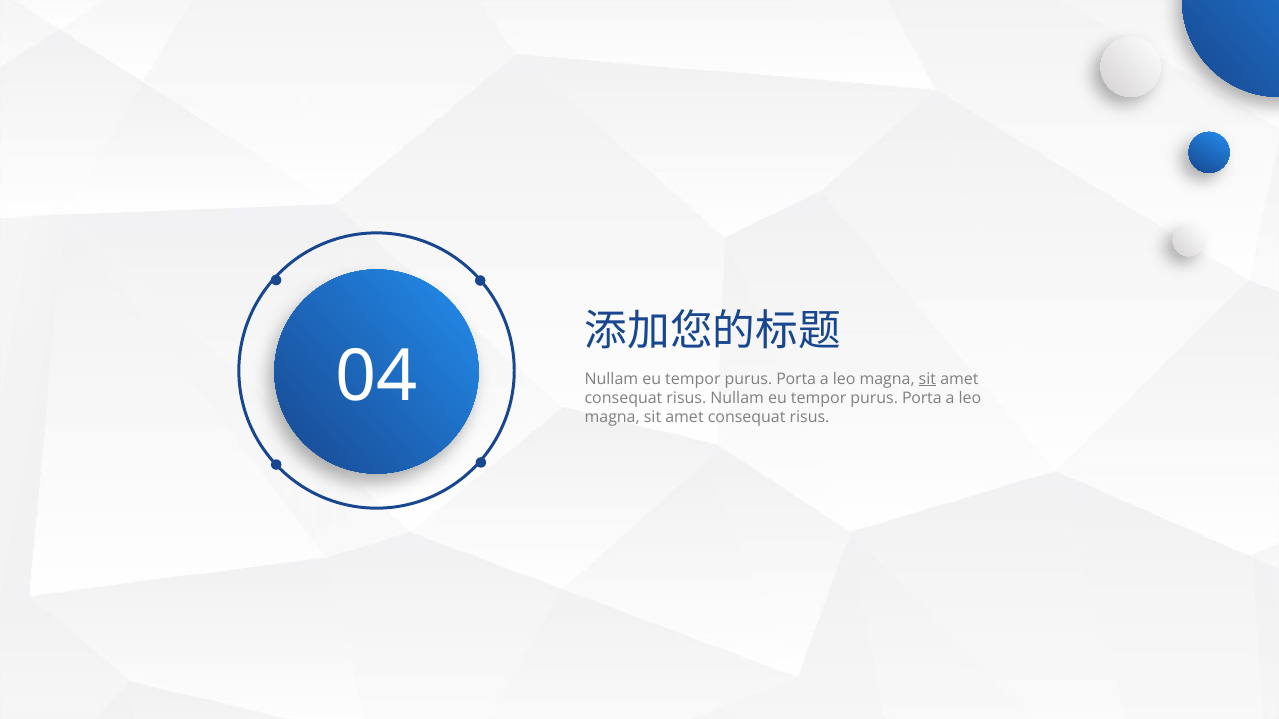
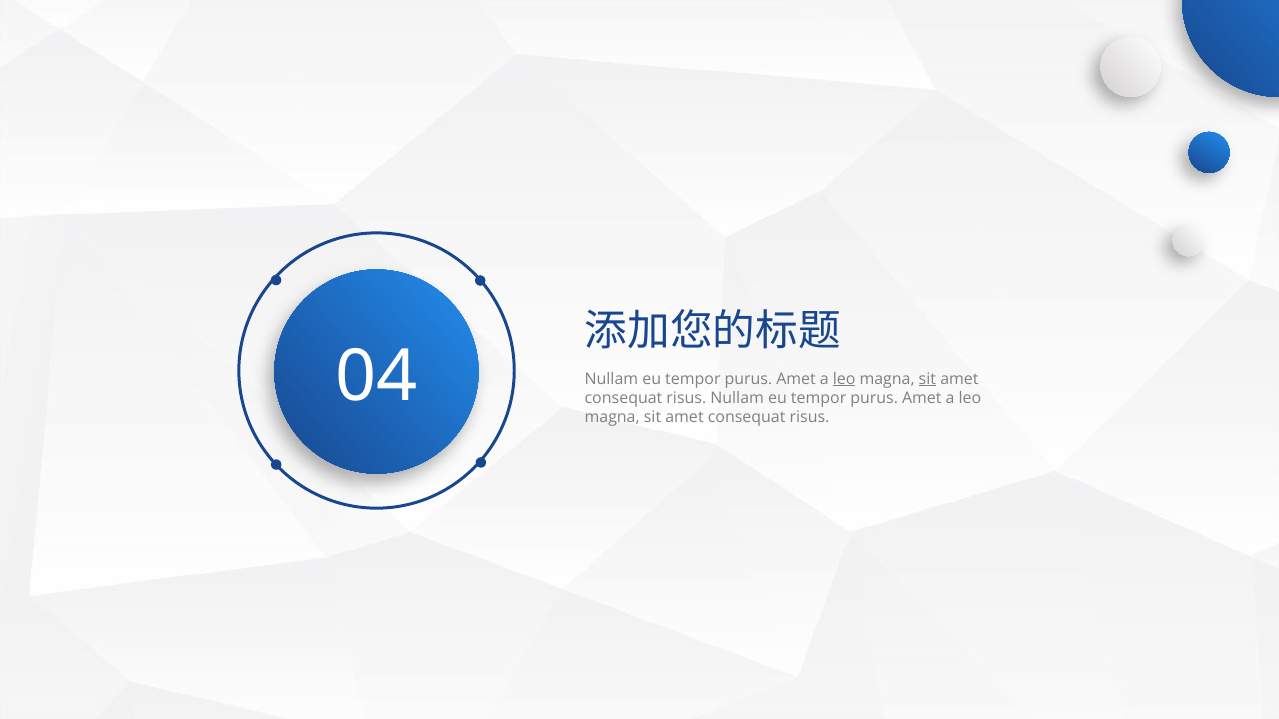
Porta: Porta -> Amet (796, 379)
leo underline: none -> present (844, 379)
Porta: Porta -> Amet (922, 398)
